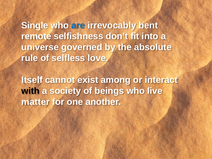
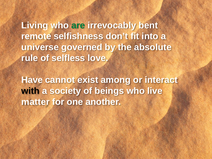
Single: Single -> Living (35, 25)
are colour: blue -> green (78, 25)
Itself: Itself -> Have (32, 80)
